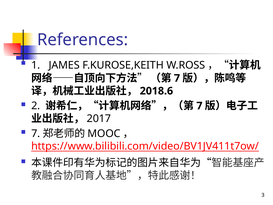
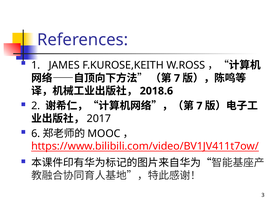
7: 7 -> 6 (36, 133)
